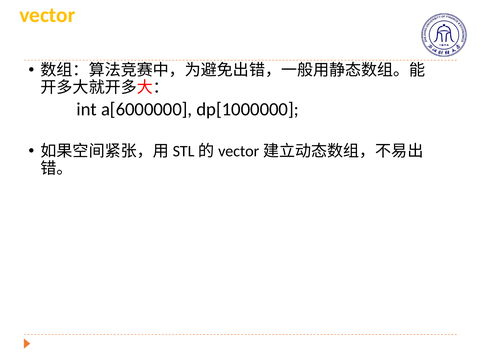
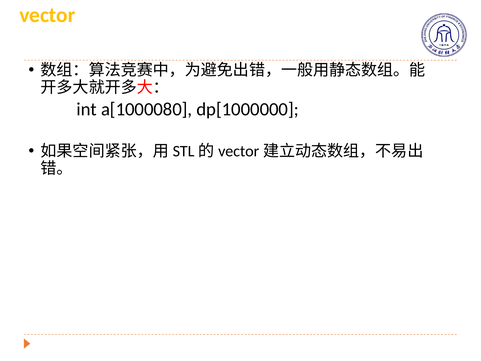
a[6000000: a[6000000 -> a[1000080 (147, 109)
